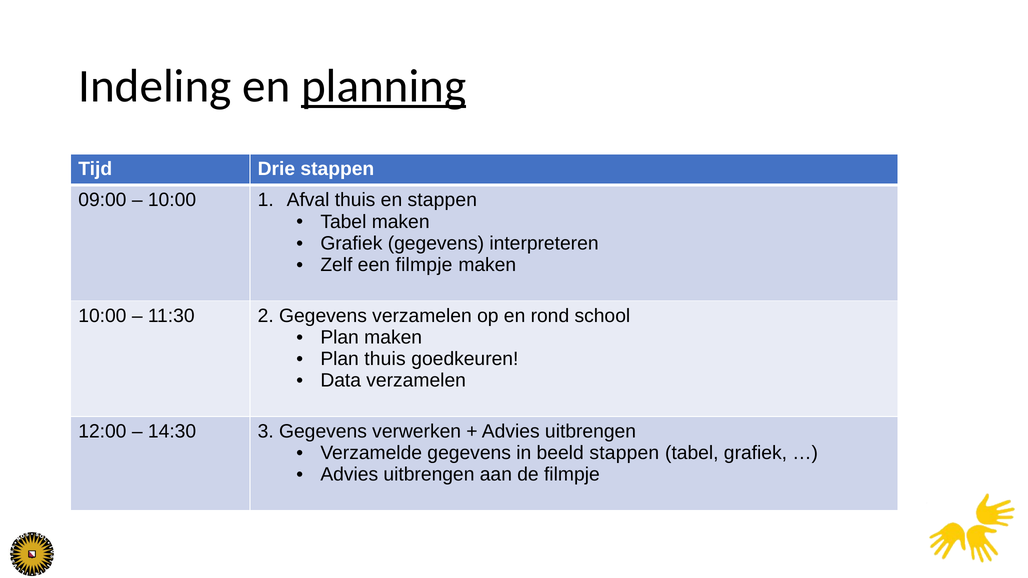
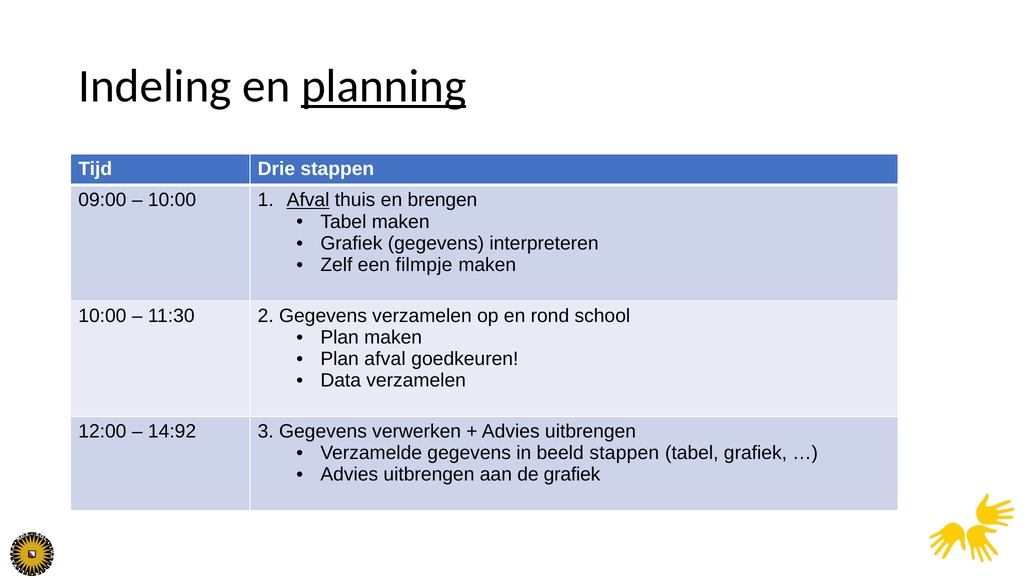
Afval underline: none -> present (308, 200)
en stappen: stappen -> brengen (442, 200)
Plan thuis: thuis -> afval (385, 359)
14:30: 14:30 -> 14:92 (172, 431)
de filmpje: filmpje -> grafiek (572, 475)
